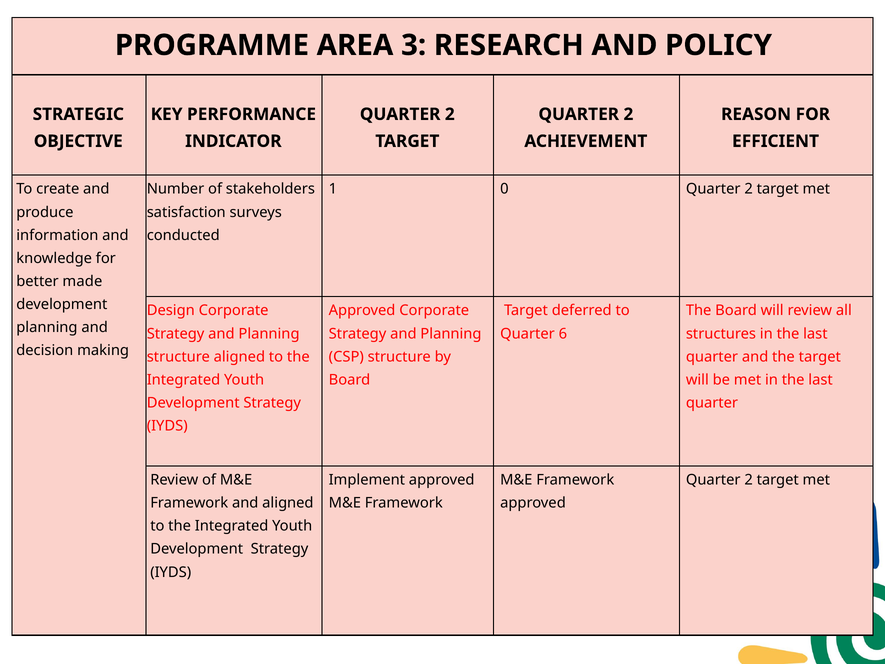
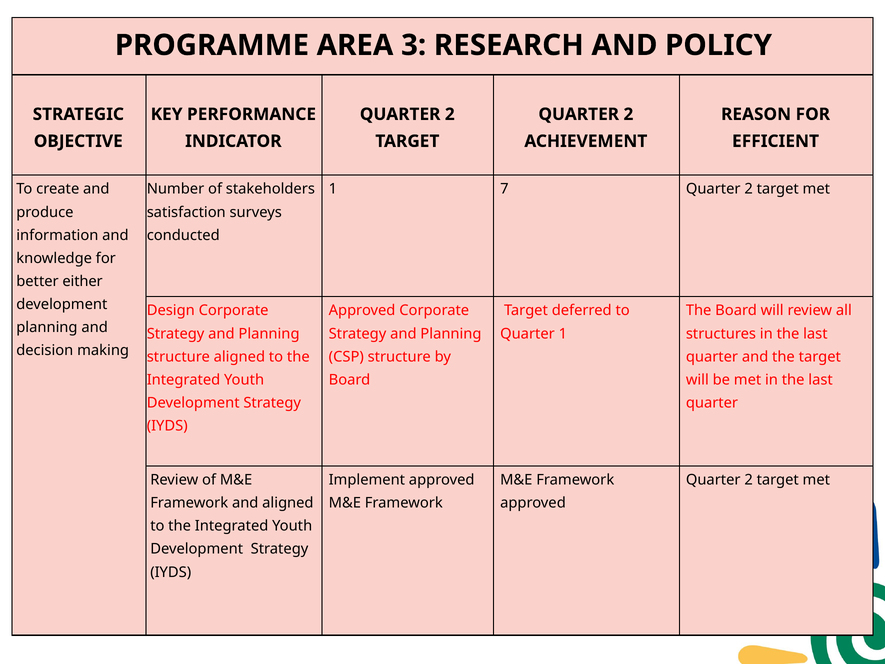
0: 0 -> 7 (504, 189)
made: made -> either (83, 281)
Quarter 6: 6 -> 1 (563, 334)
